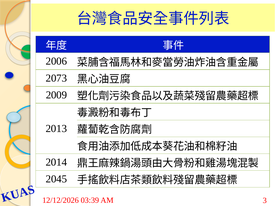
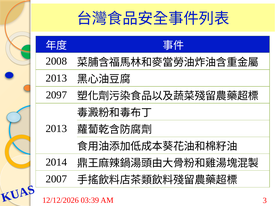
2006: 2006 -> 2008 (56, 61)
2073: 2073 -> 2013 (56, 78)
2009: 2009 -> 2097 (56, 95)
2045: 2045 -> 2007 (56, 179)
